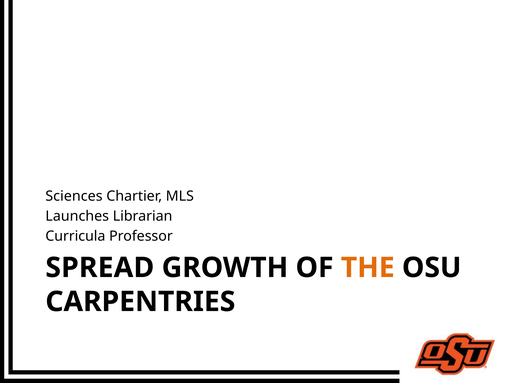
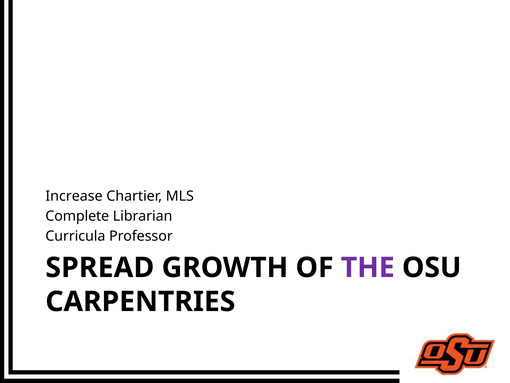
Sciences: Sciences -> Increase (74, 196)
Launches: Launches -> Complete (77, 216)
THE colour: orange -> purple (368, 267)
